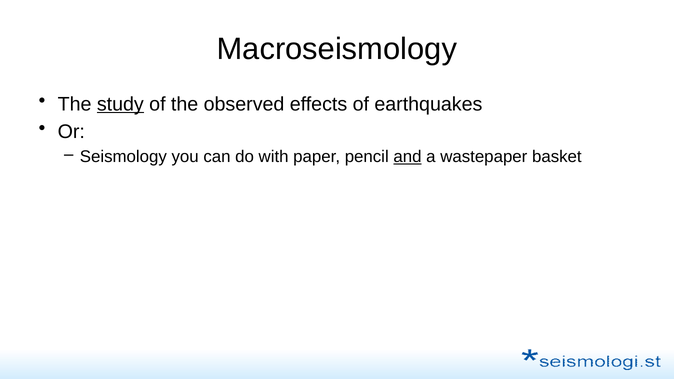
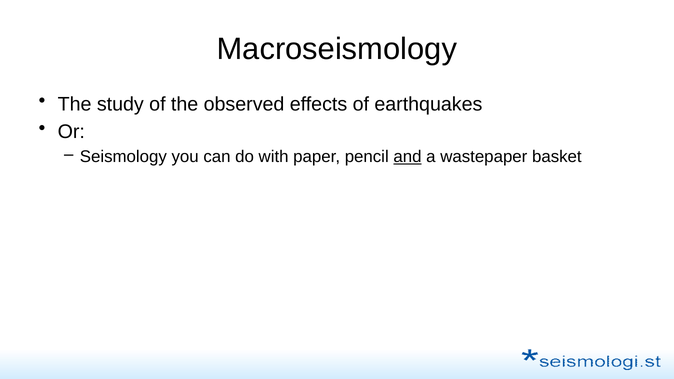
study underline: present -> none (120, 104)
